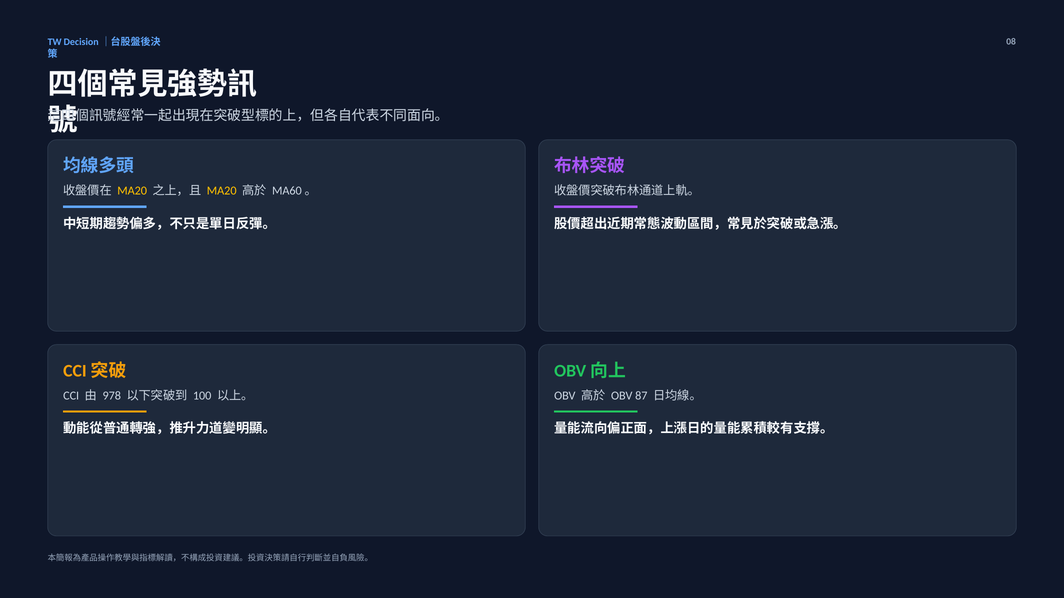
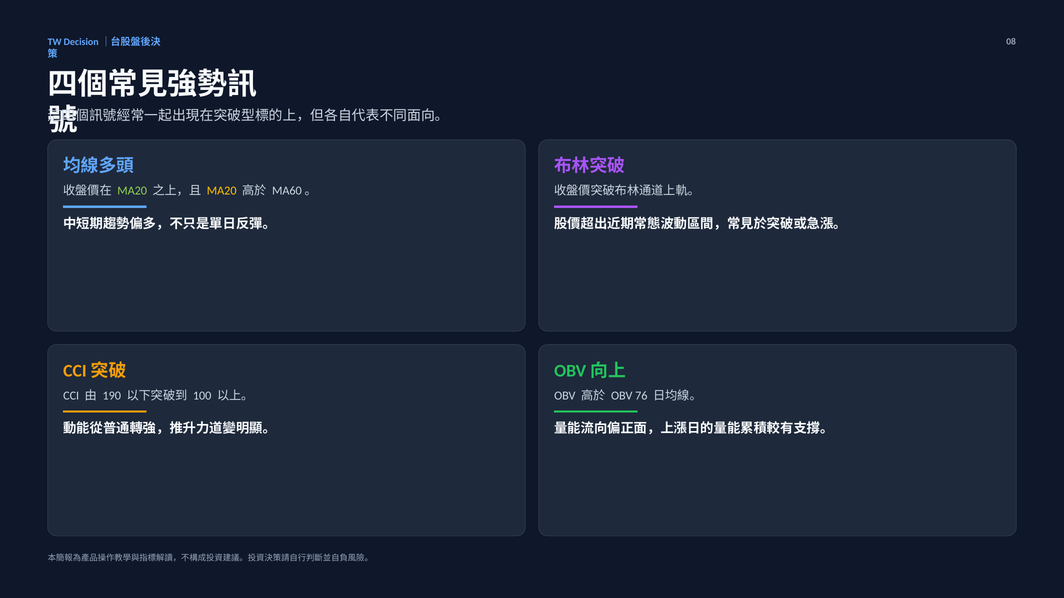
MA20 colour: yellow -> light green (132, 191)
978: 978 -> 190 (112, 396)
87: 87 -> 76 (641, 396)
